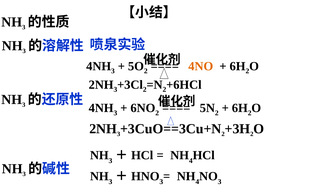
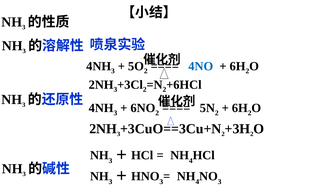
4NO colour: orange -> blue (201, 66)
